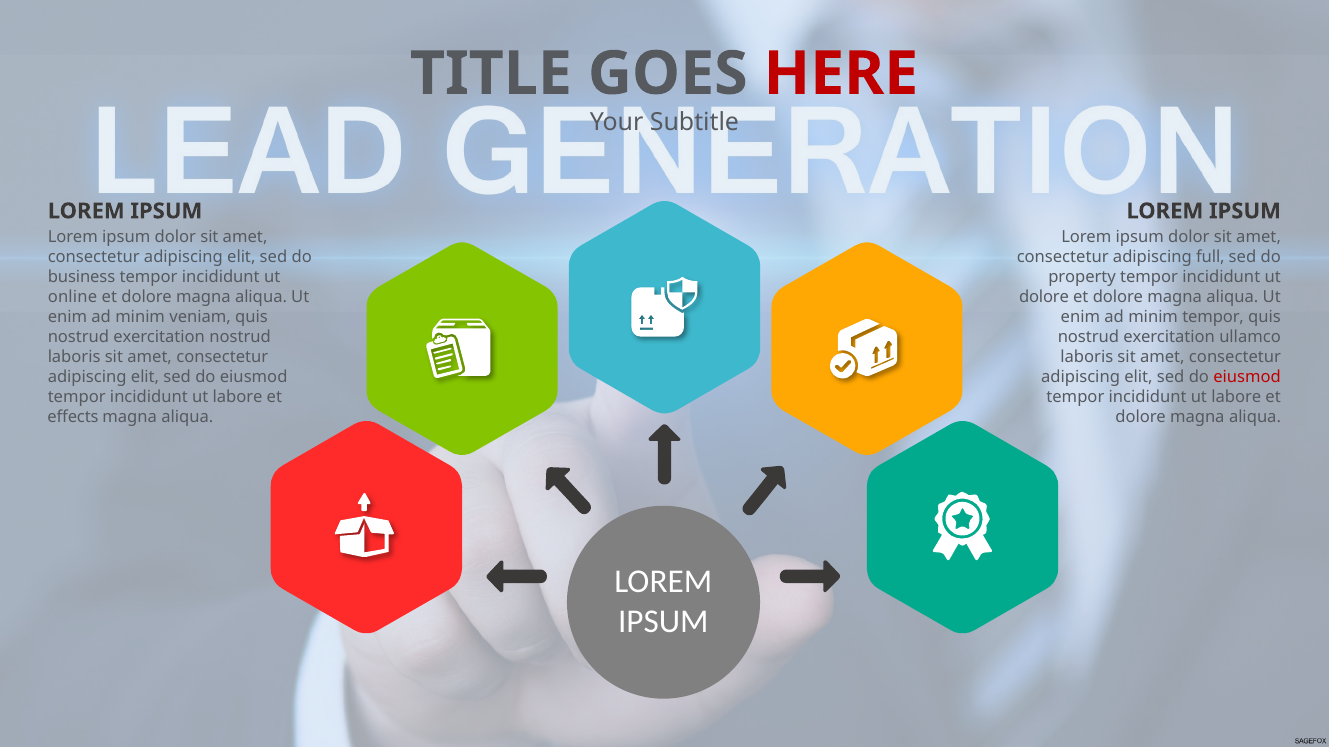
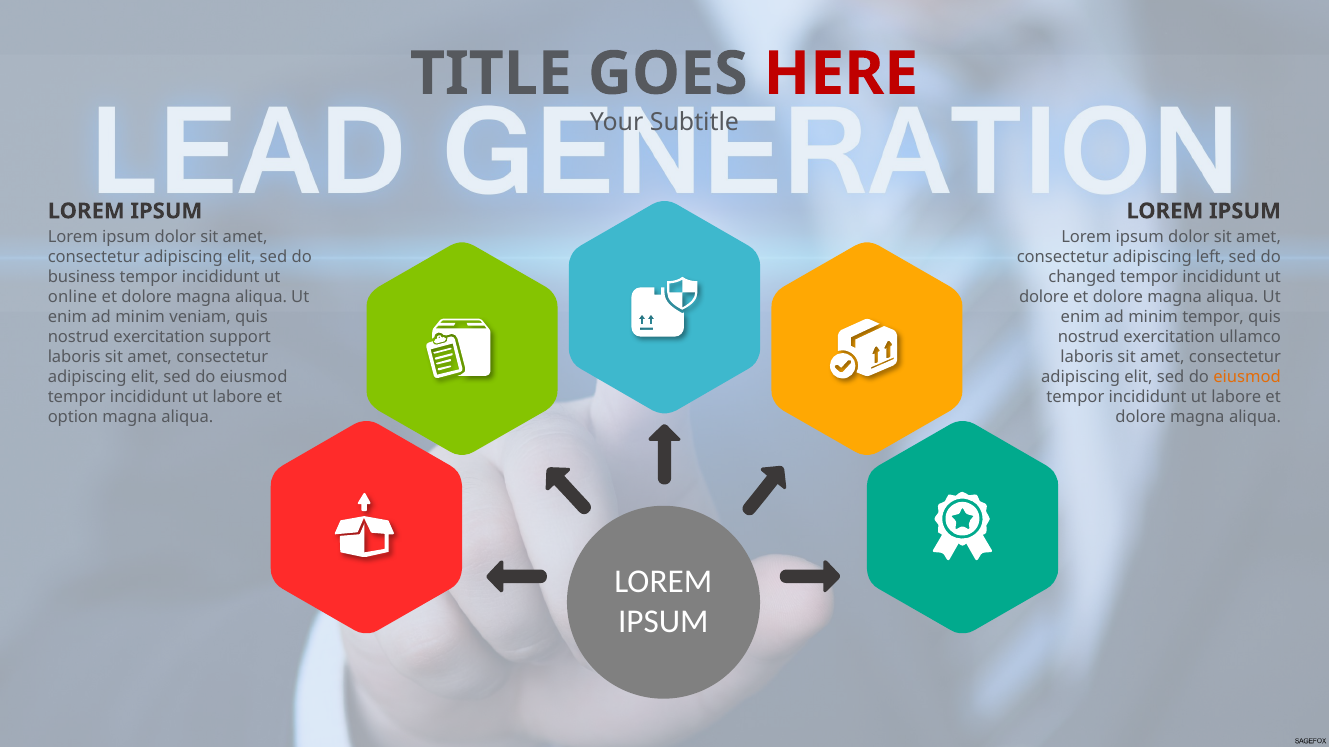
full: full -> left (1210, 257)
property: property -> changed (1082, 277)
exercitation nostrud: nostrud -> support (240, 337)
eiusmod colour: red -> orange (1247, 377)
effects: effects -> option (73, 417)
